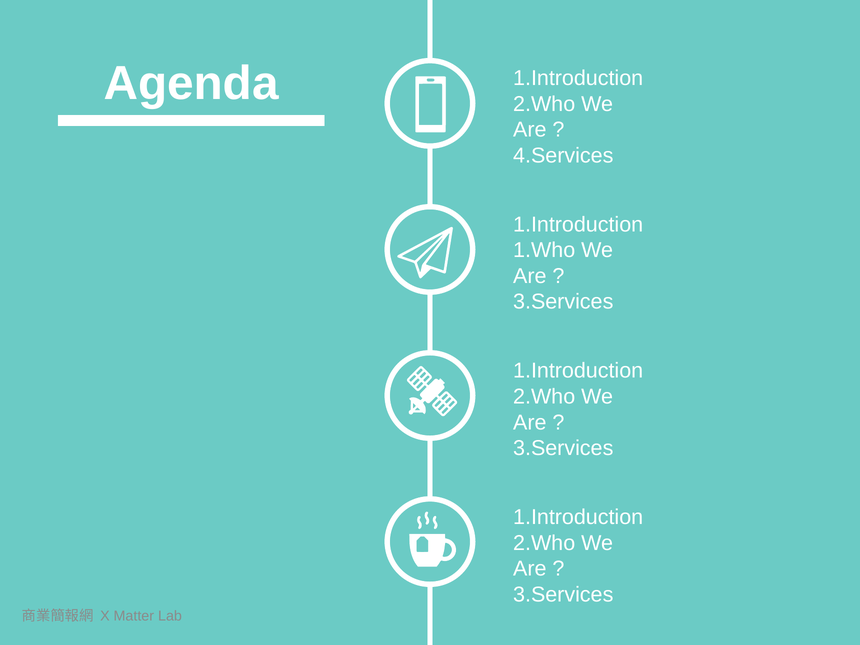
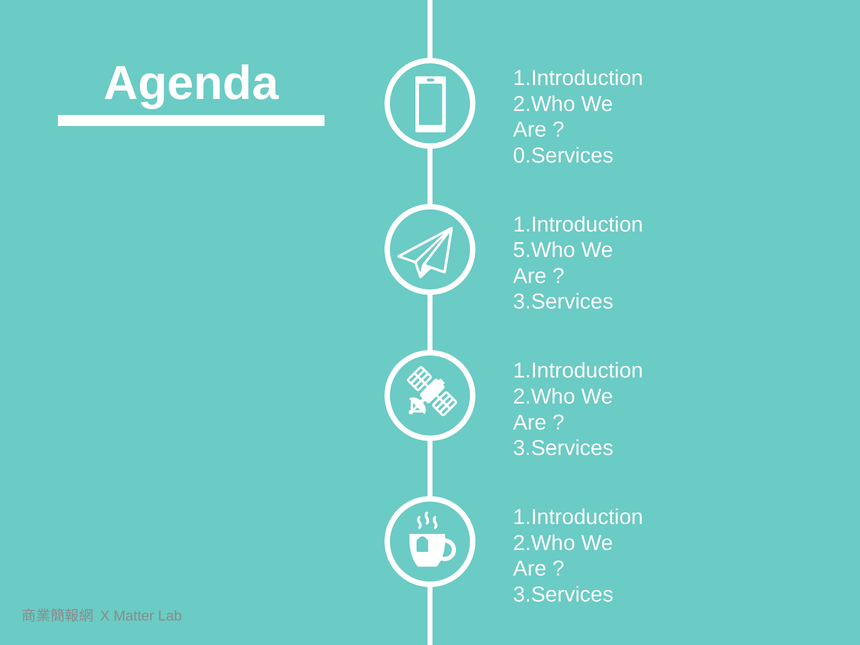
4.Services: 4.Services -> 0.Services (563, 156)
1.Who: 1.Who -> 5.Who (544, 250)
